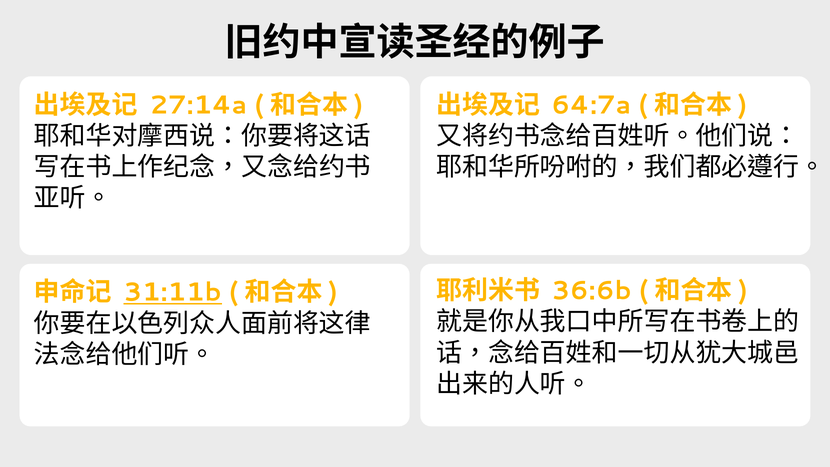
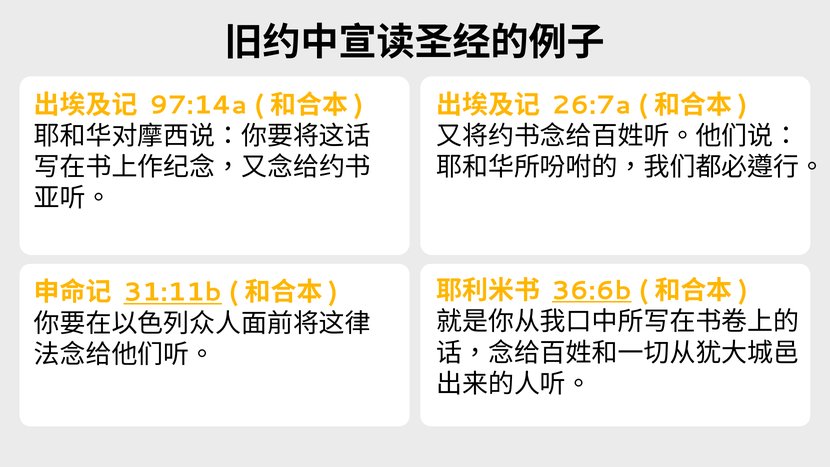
27:14a: 27:14a -> 97:14a (198, 105)
64:7a: 64:7a -> 26:7a (592, 105)
36:6b underline: none -> present (592, 291)
